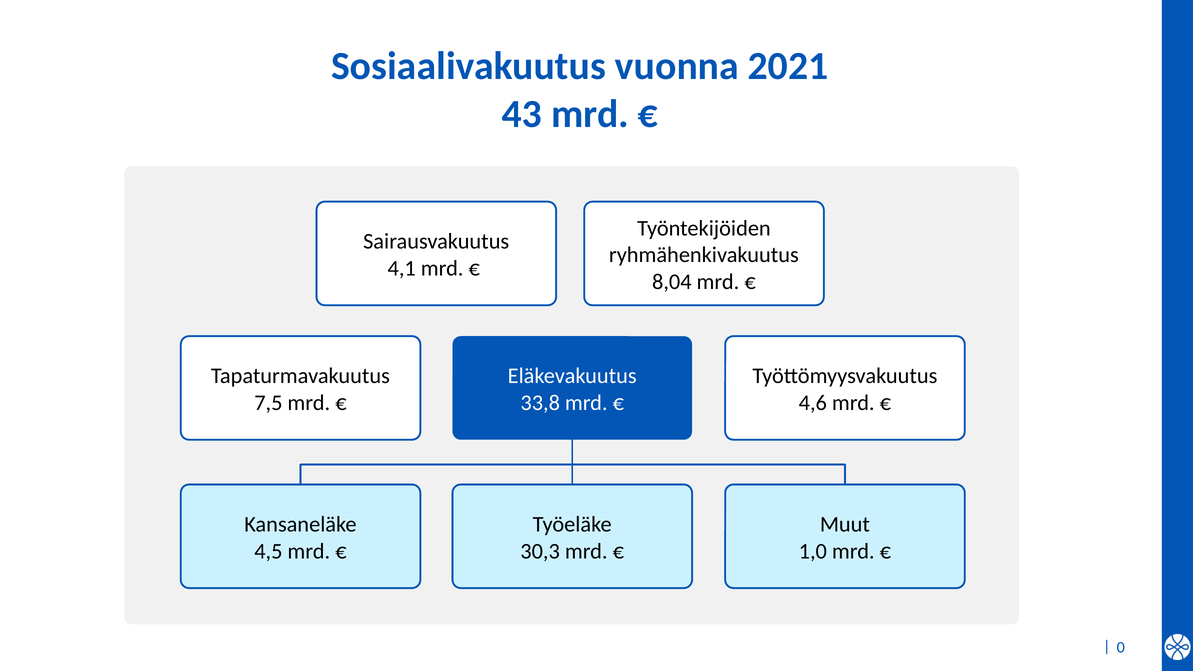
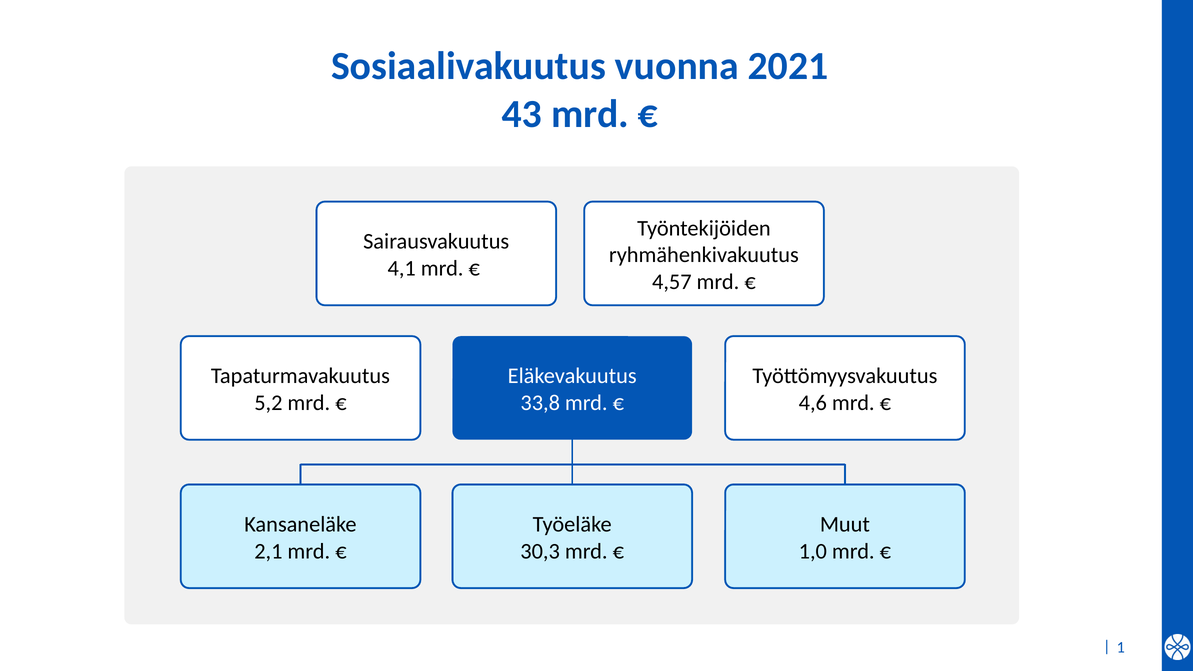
8,04: 8,04 -> 4,57 (672, 282)
7,5: 7,5 -> 5,2 (268, 403)
4,5: 4,5 -> 2,1 (268, 551)
0: 0 -> 1 (1121, 647)
